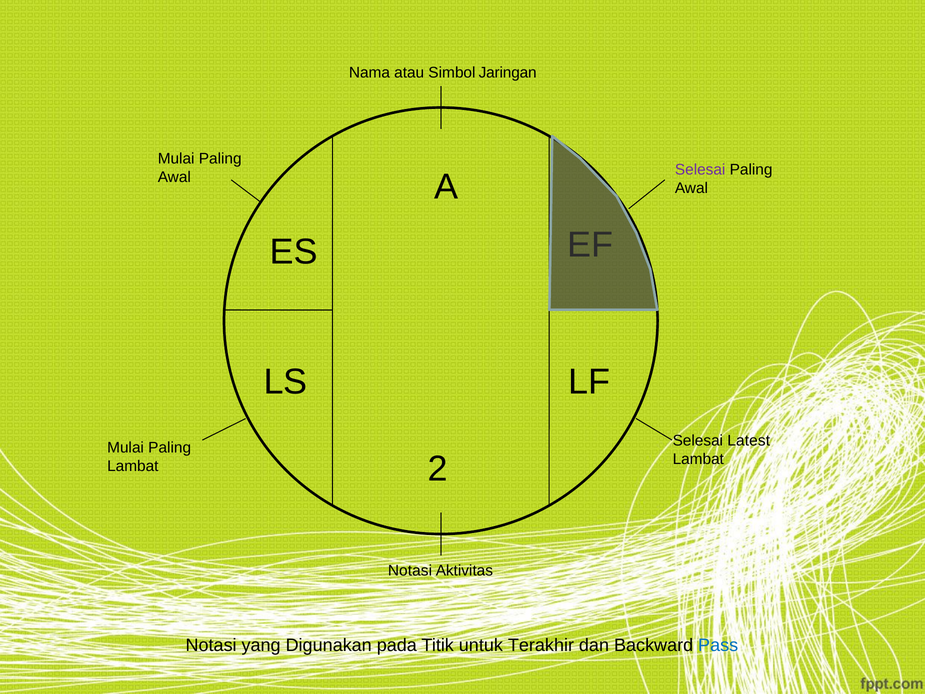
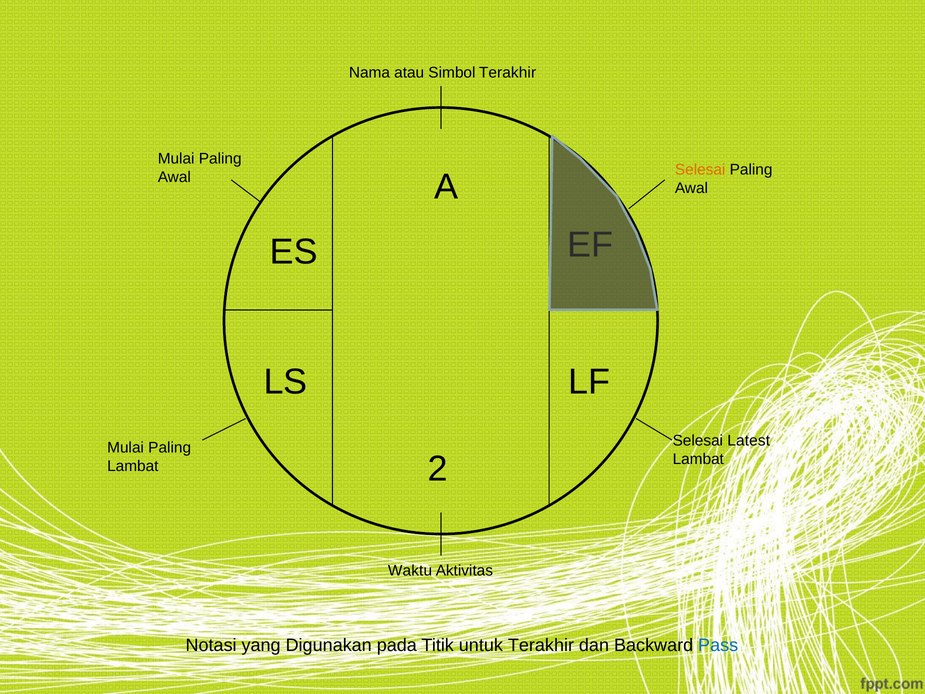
Simbol Jaringan: Jaringan -> Terakhir (508, 73)
Selesai colour: purple -> orange (700, 170)
Notasi: Notasi -> Waktu (410, 570)
